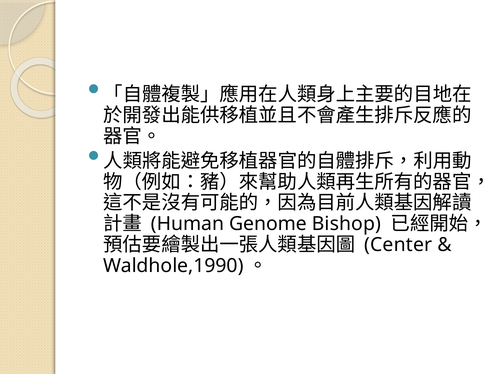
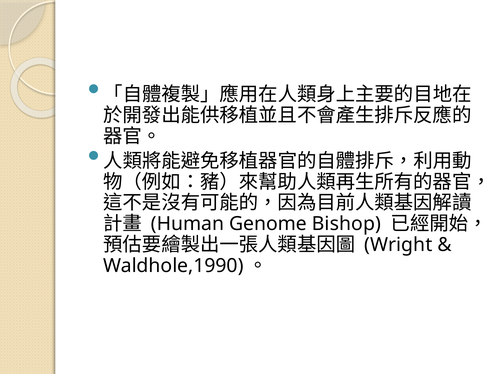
Center: Center -> Wright (398, 245)
